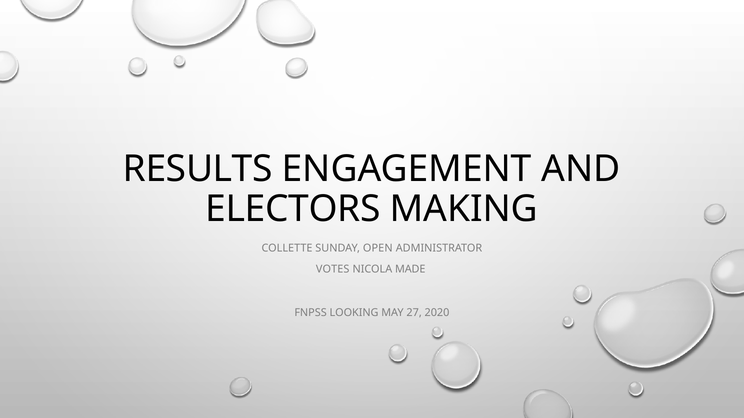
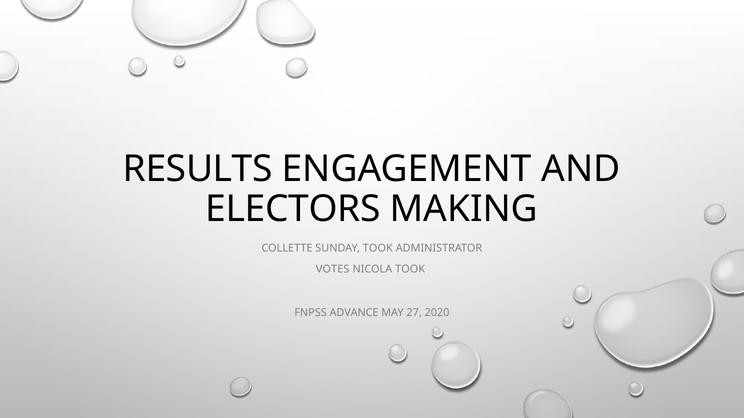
SUNDAY OPEN: OPEN -> TOOK (378, 248)
NICOLA MADE: MADE -> TOOK (410, 269)
LOOKING: LOOKING -> ADVANCE (354, 313)
